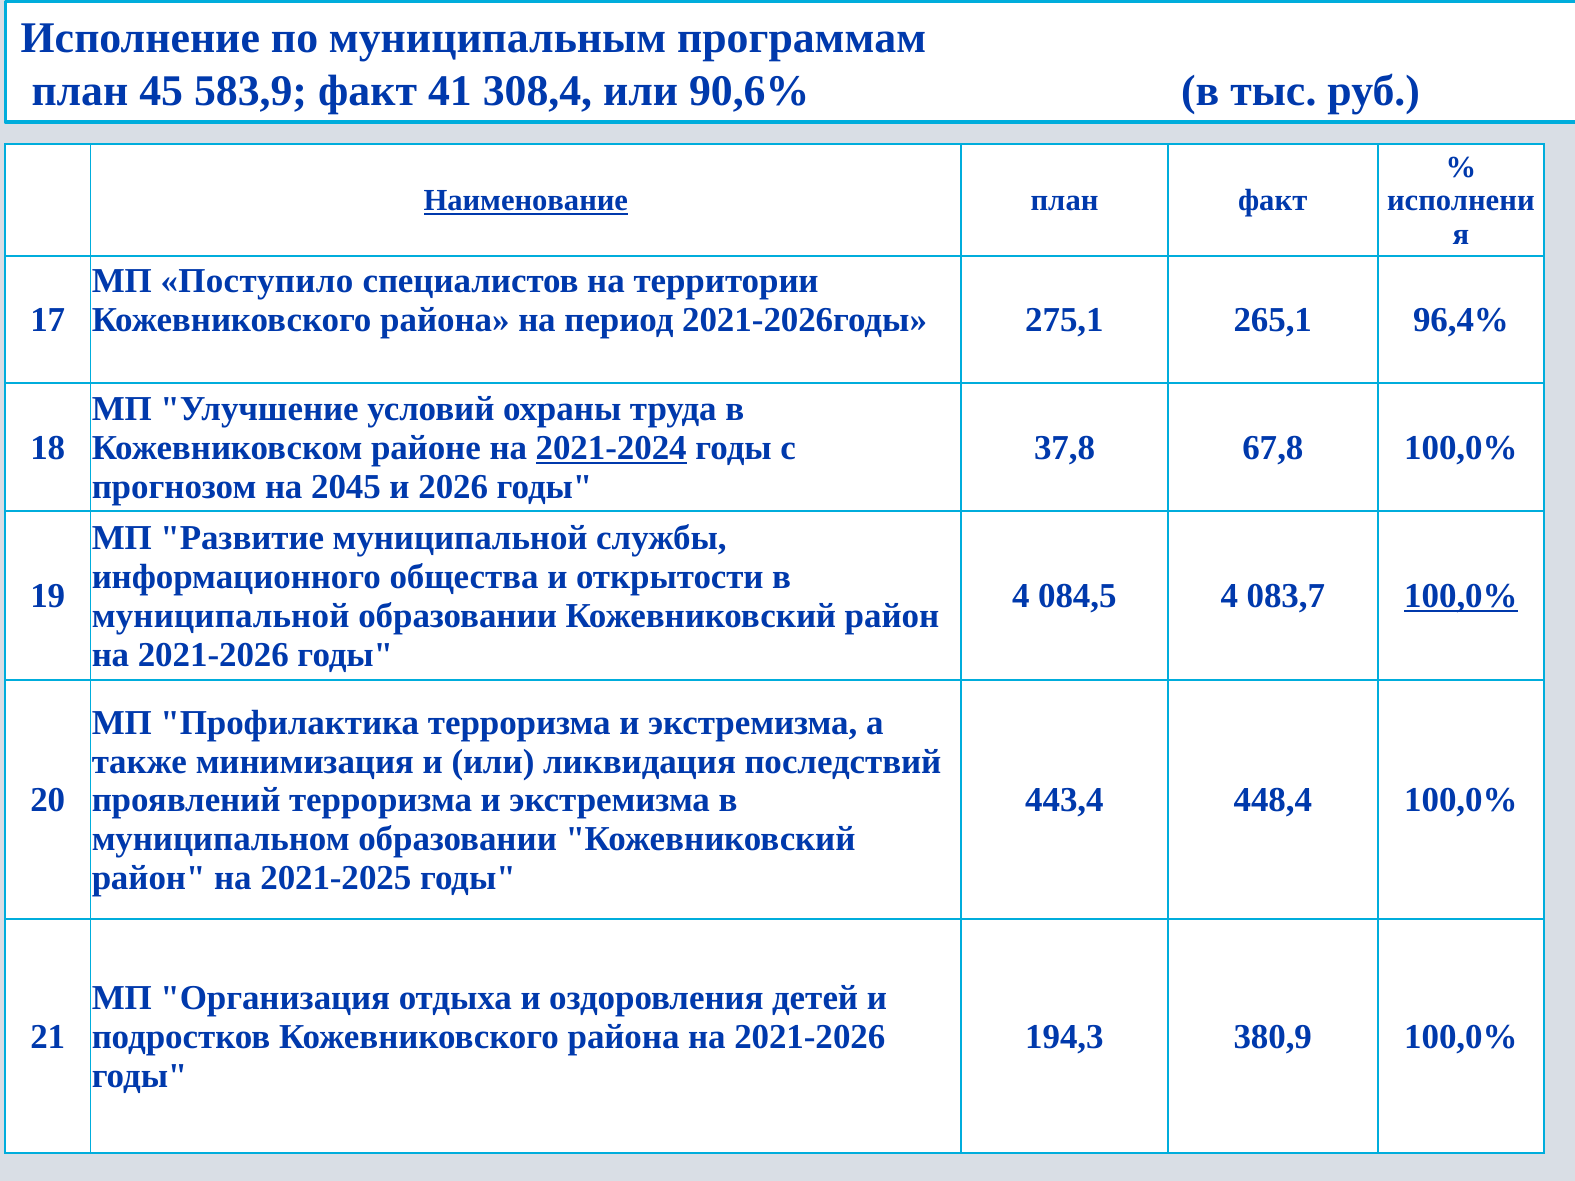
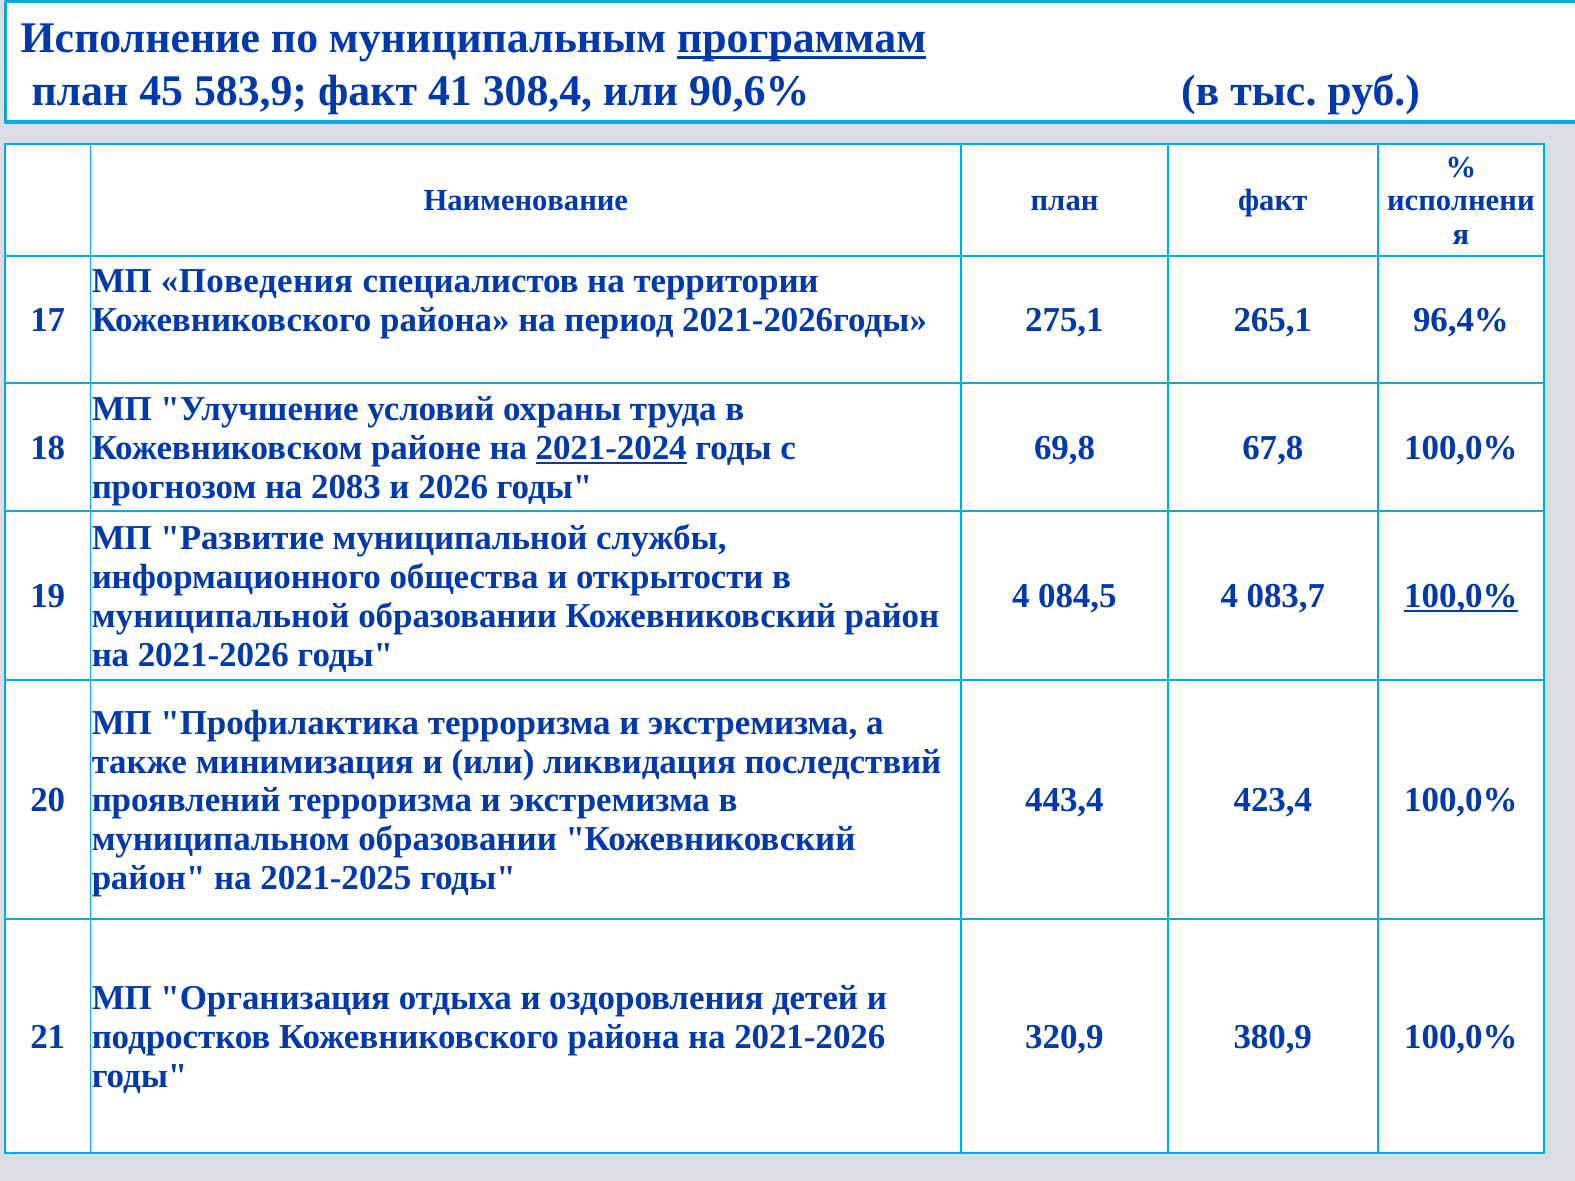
программам underline: none -> present (802, 39)
Наименование underline: present -> none (526, 201)
Поступило: Поступило -> Поведения (257, 281)
37,8: 37,8 -> 69,8 (1065, 448)
2045: 2045 -> 2083 (346, 487)
448,4: 448,4 -> 423,4 (1273, 801)
194,3: 194,3 -> 320,9 (1064, 1037)
